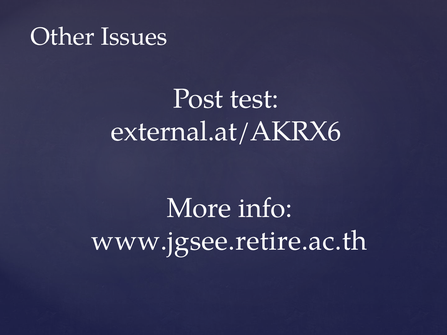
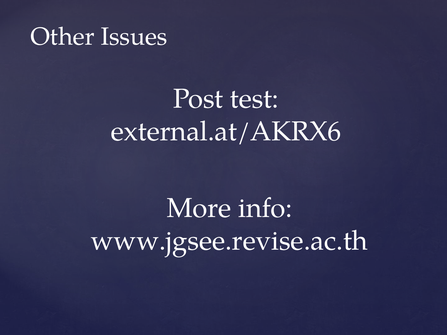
www.jgsee.retire.ac.th: www.jgsee.retire.ac.th -> www.jgsee.revise.ac.th (229, 241)
